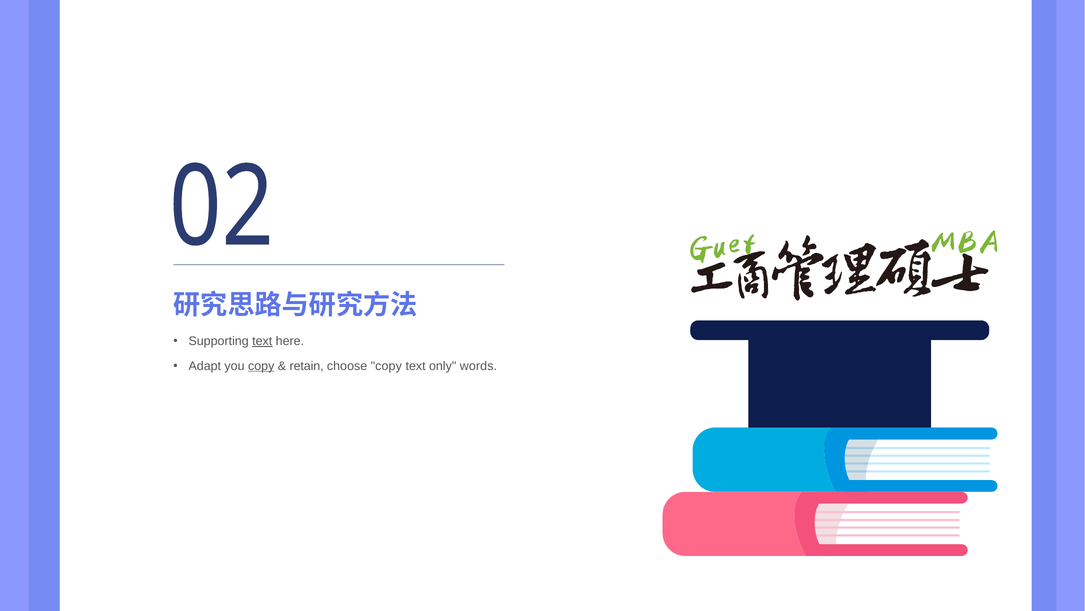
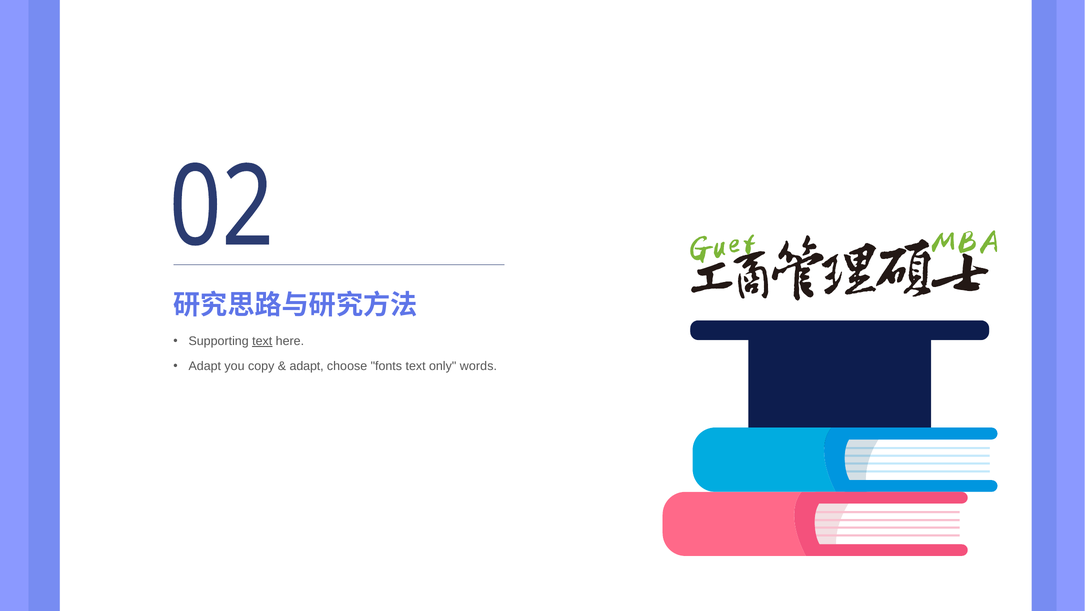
copy underline: present -> none (261, 366)
retain: retain -> adapt (307, 366)
choose copy: copy -> fonts (386, 366)
